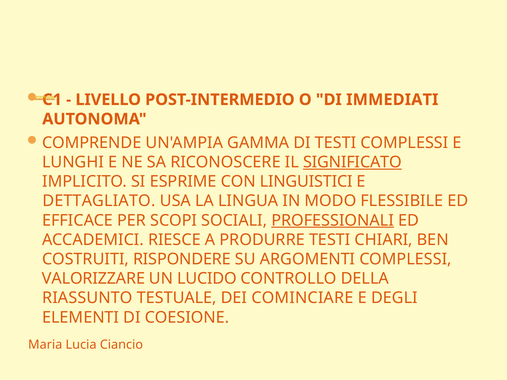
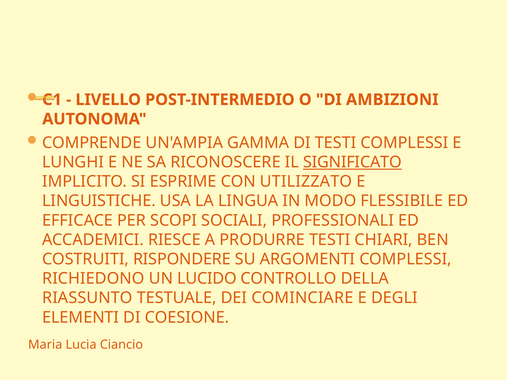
IMMEDIATI: IMMEDIATI -> AMBIZIONI (392, 100)
LINGUISTICI: LINGUISTICI -> UTILIZZATO (306, 182)
DETTAGLIATO: DETTAGLIATO -> LINGUISTICHE (99, 201)
PROFESSIONALI underline: present -> none (333, 220)
VALORIZZARE: VALORIZZARE -> RICHIEDONO (93, 279)
